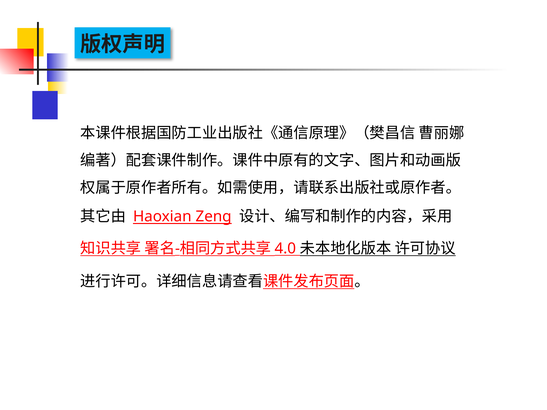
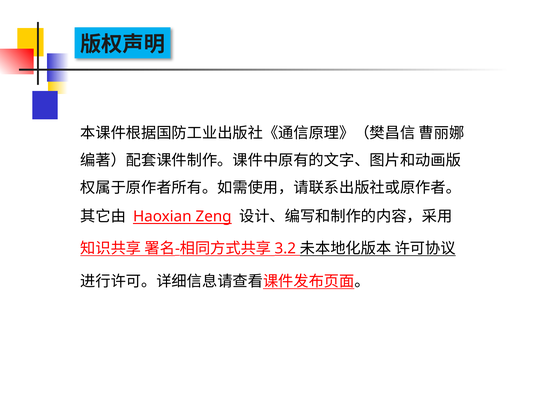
4.0: 4.0 -> 3.2 (285, 249)
